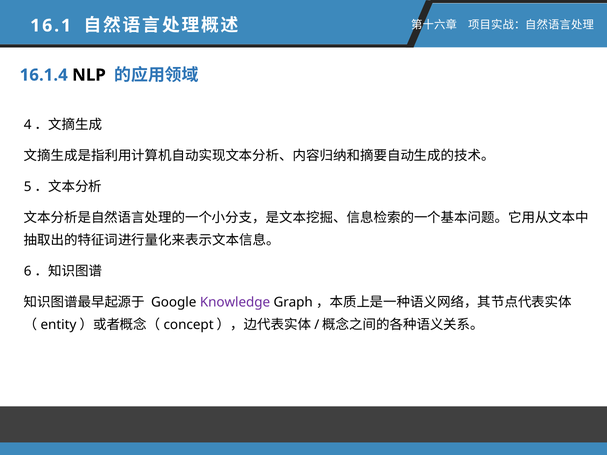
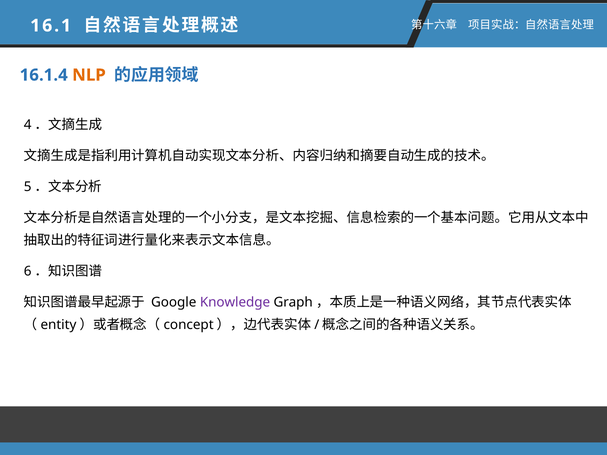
NLP colour: black -> orange (89, 75)
